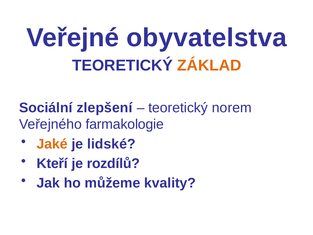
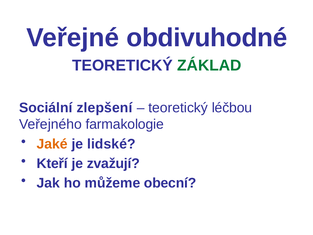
obyvatelstva: obyvatelstva -> obdivuhodné (207, 38)
ZÁKLAD colour: orange -> green (209, 65)
norem: norem -> léčbou (232, 108)
rozdílů: rozdílů -> zvažují (113, 163)
kvality: kvality -> obecní (170, 183)
